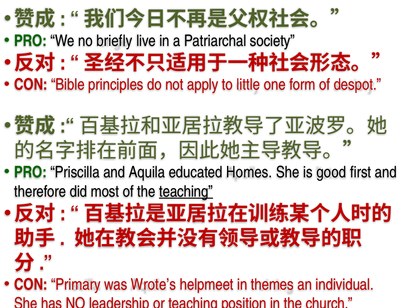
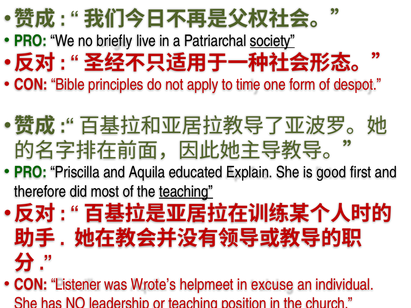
society underline: none -> present (272, 41)
little: little -> time (248, 85)
Homes: Homes -> Explain (249, 172)
Primary: Primary -> Listener (76, 285)
themes: themes -> excuse (272, 285)
